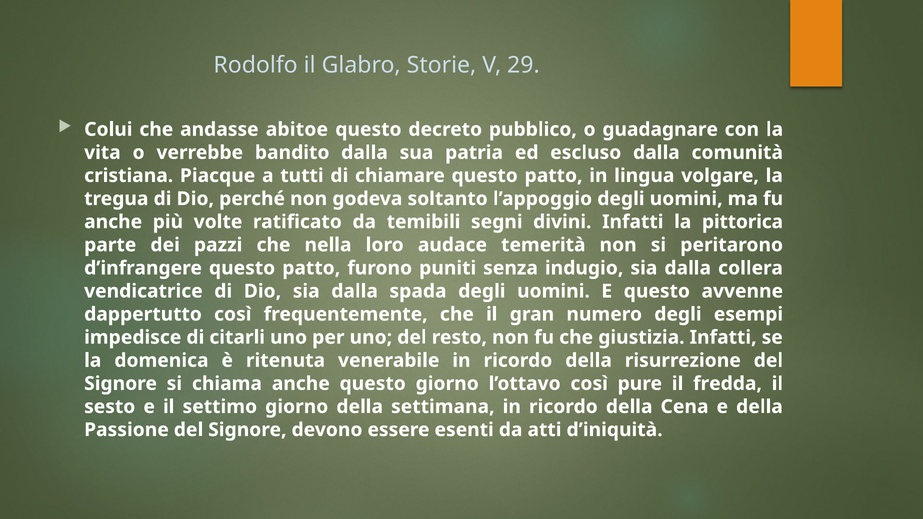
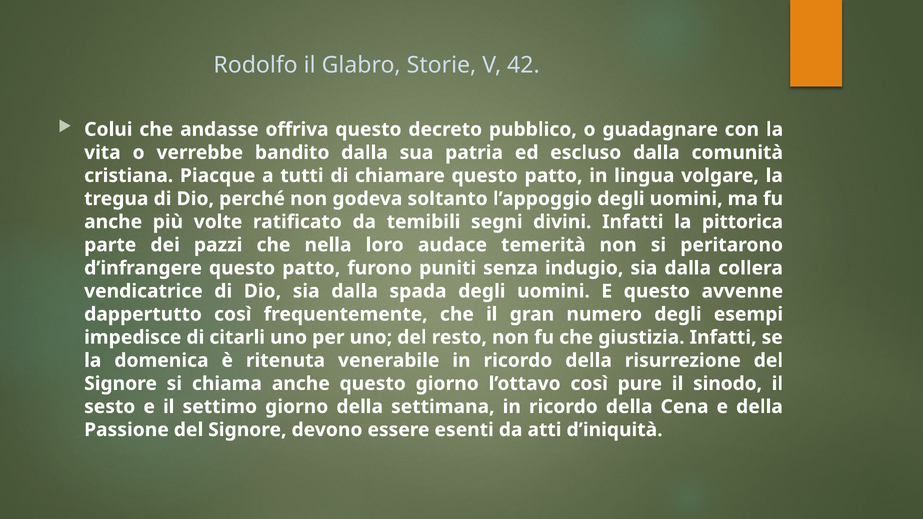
29: 29 -> 42 (523, 65)
abitoe: abitoe -> offriva (297, 129)
fredda: fredda -> sinodo (728, 384)
